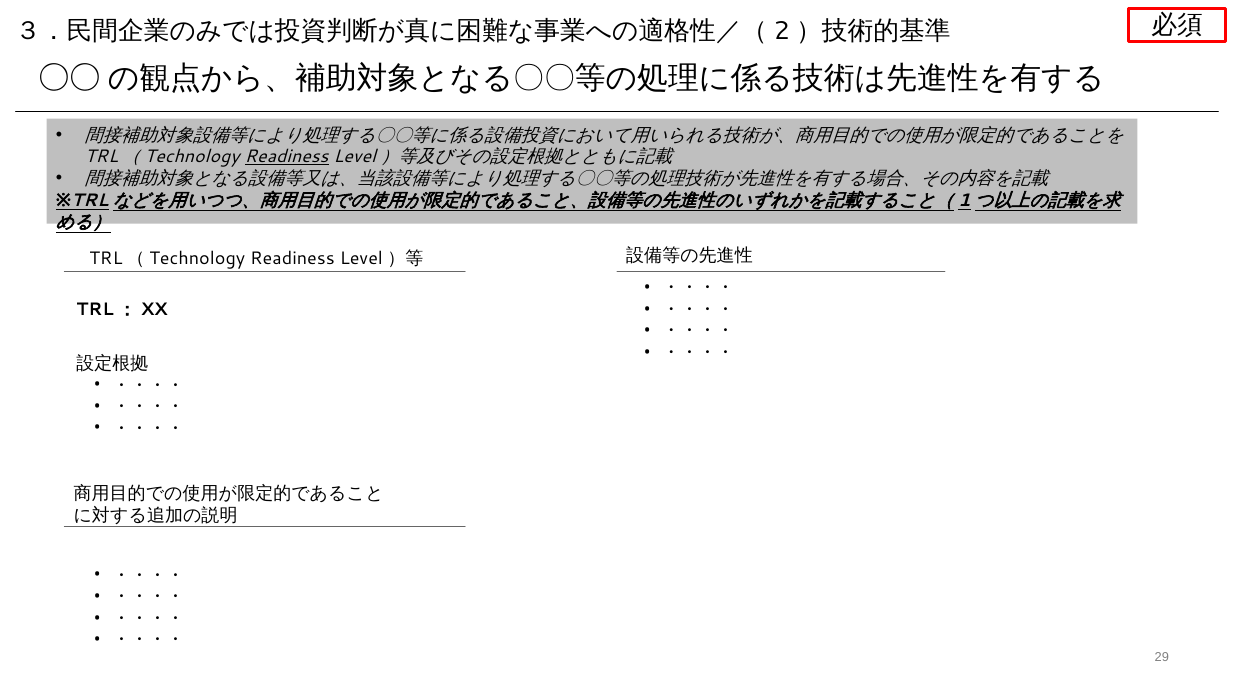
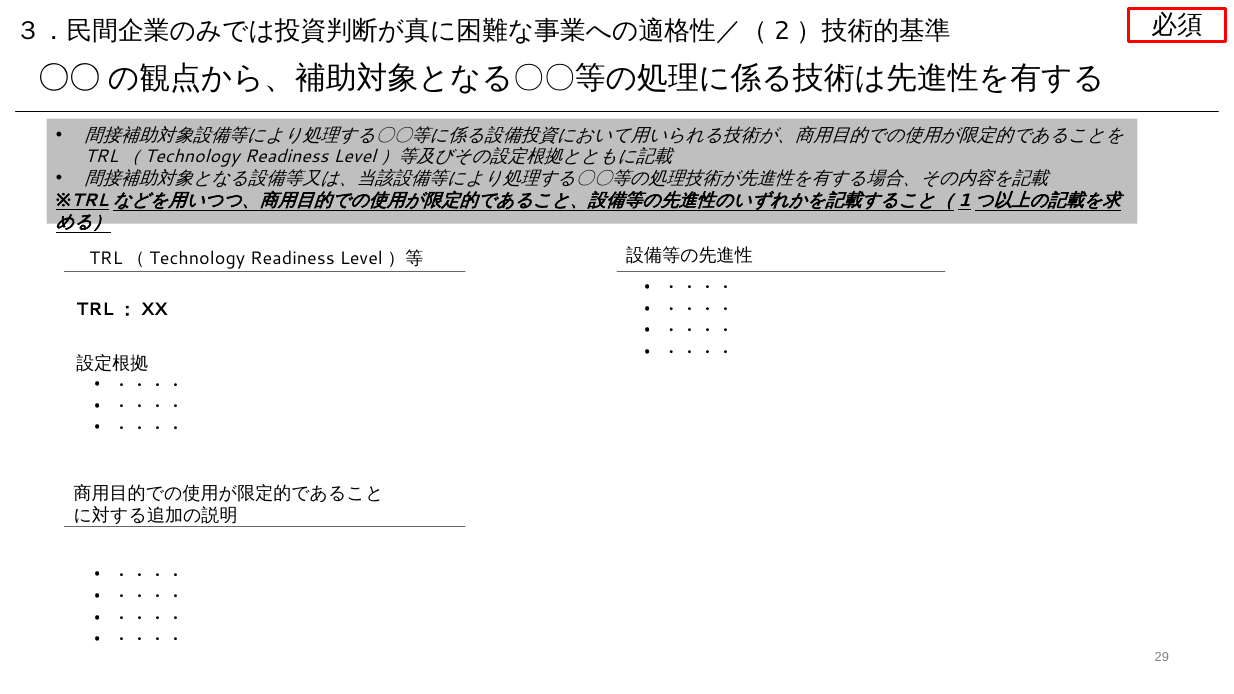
Readiness underline: present -> none (287, 157)
